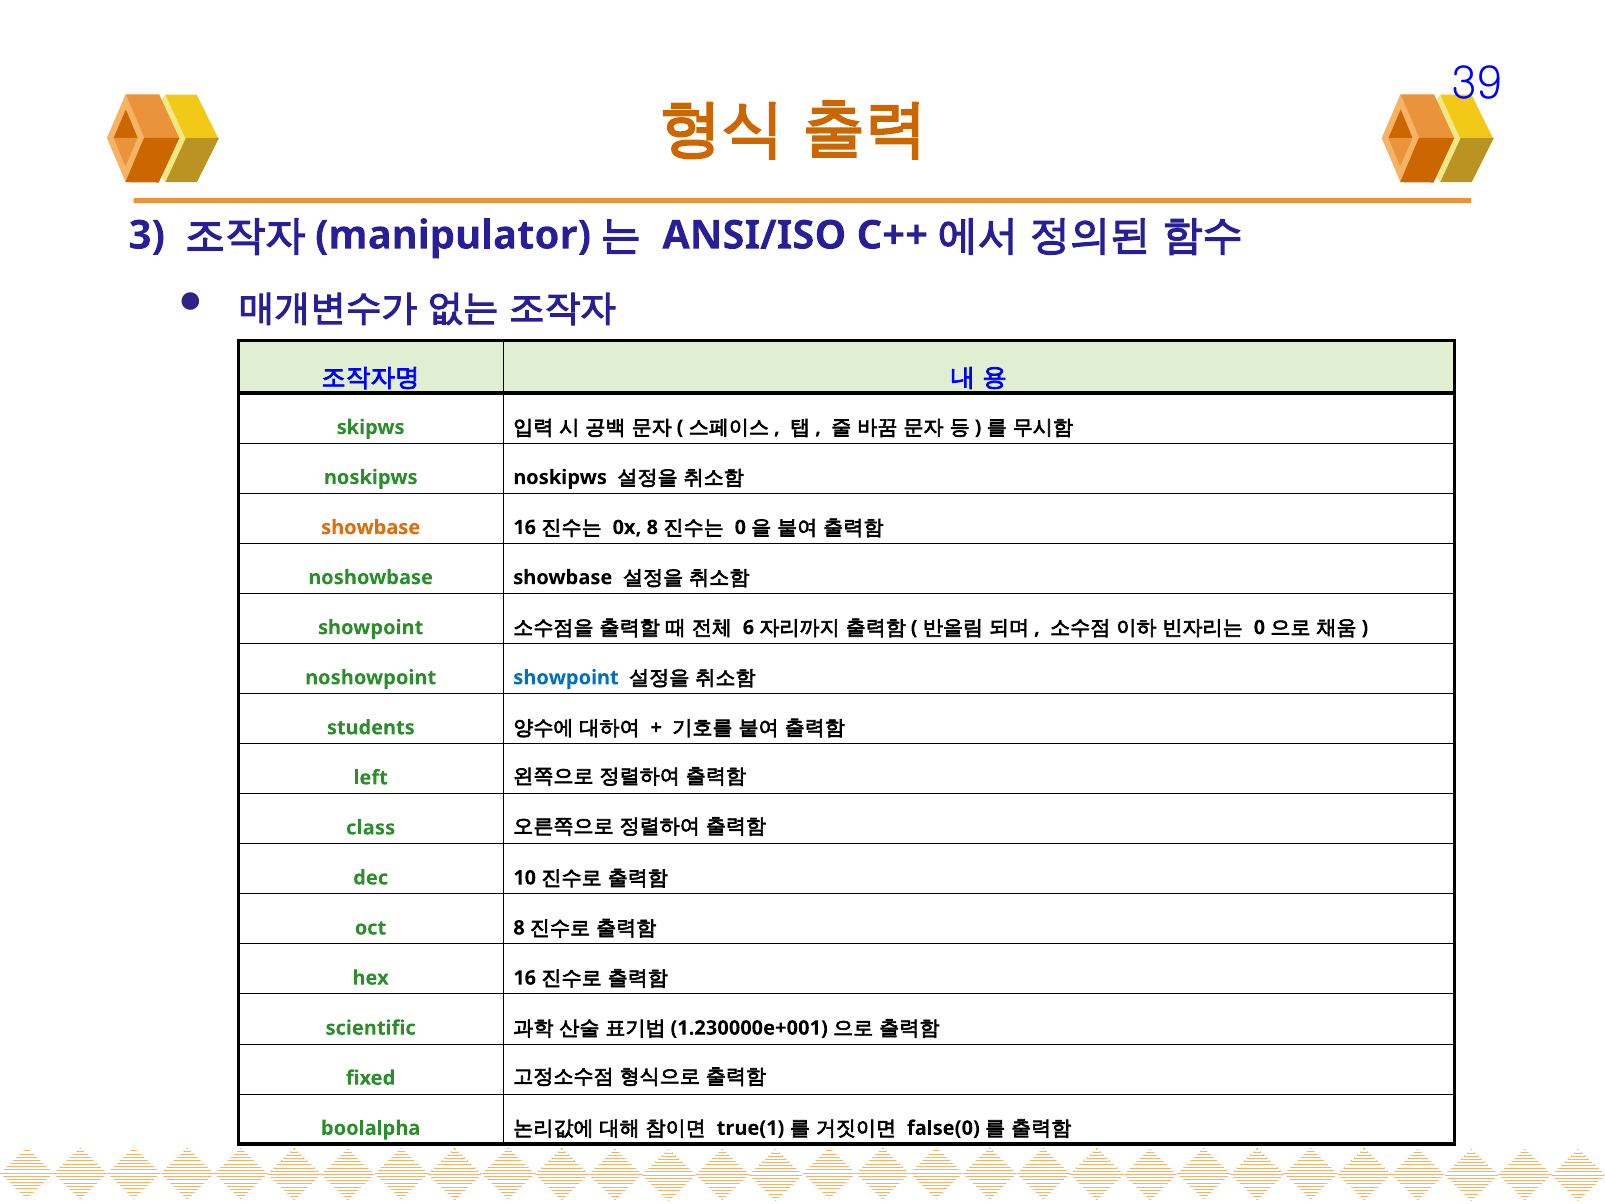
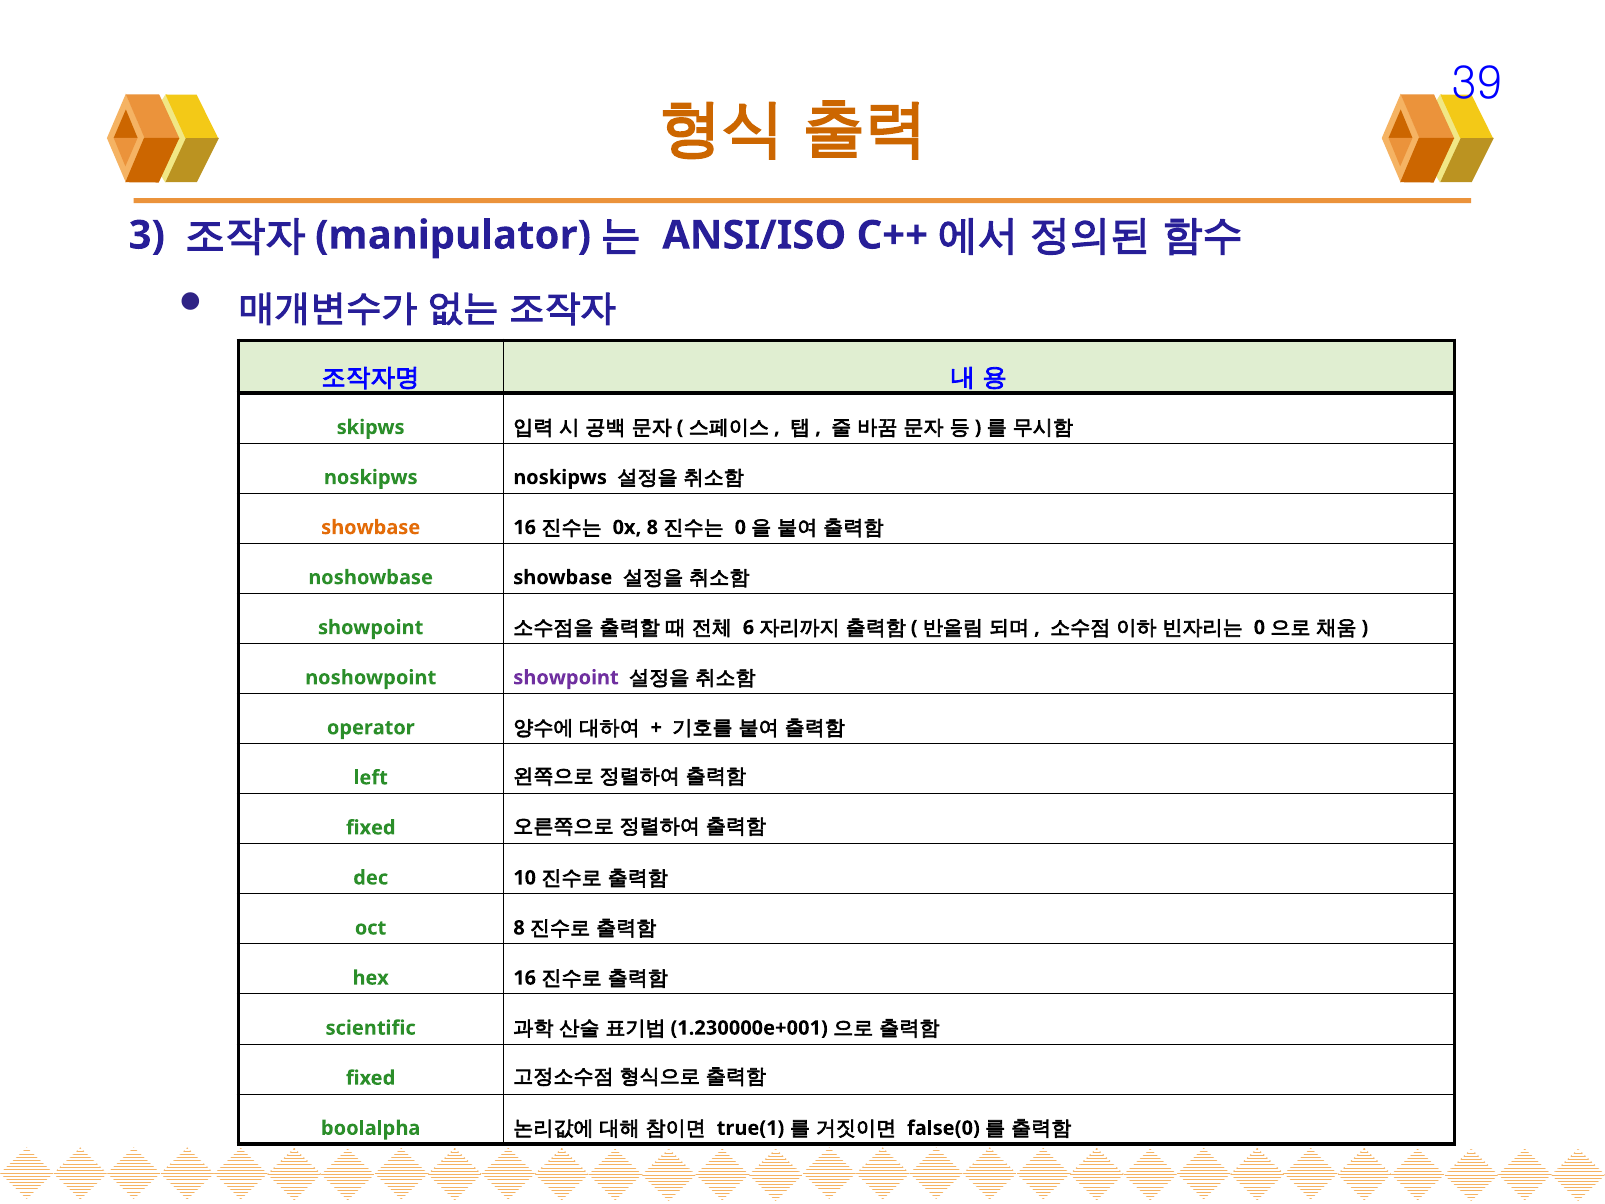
showpoint colour: blue -> purple (566, 678)
students: students -> operator (371, 728)
class: class -> fixed (371, 828)
